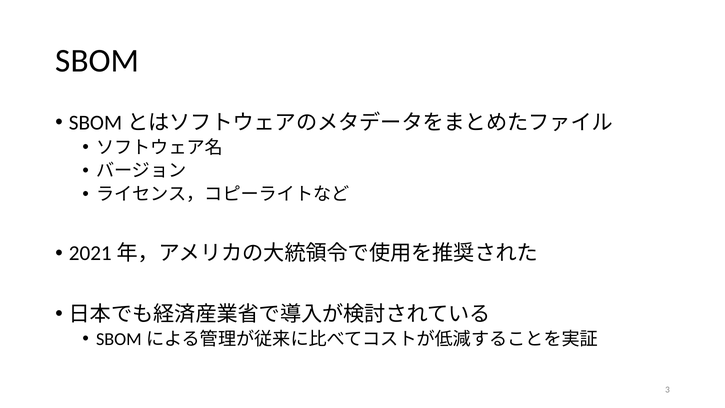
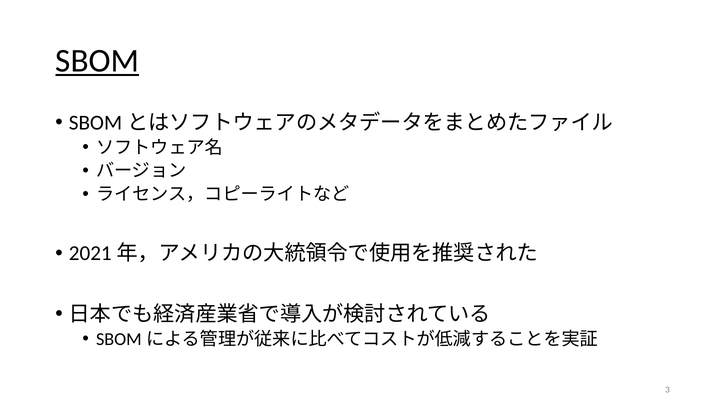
SBOM underline: none -> present (97, 61)
